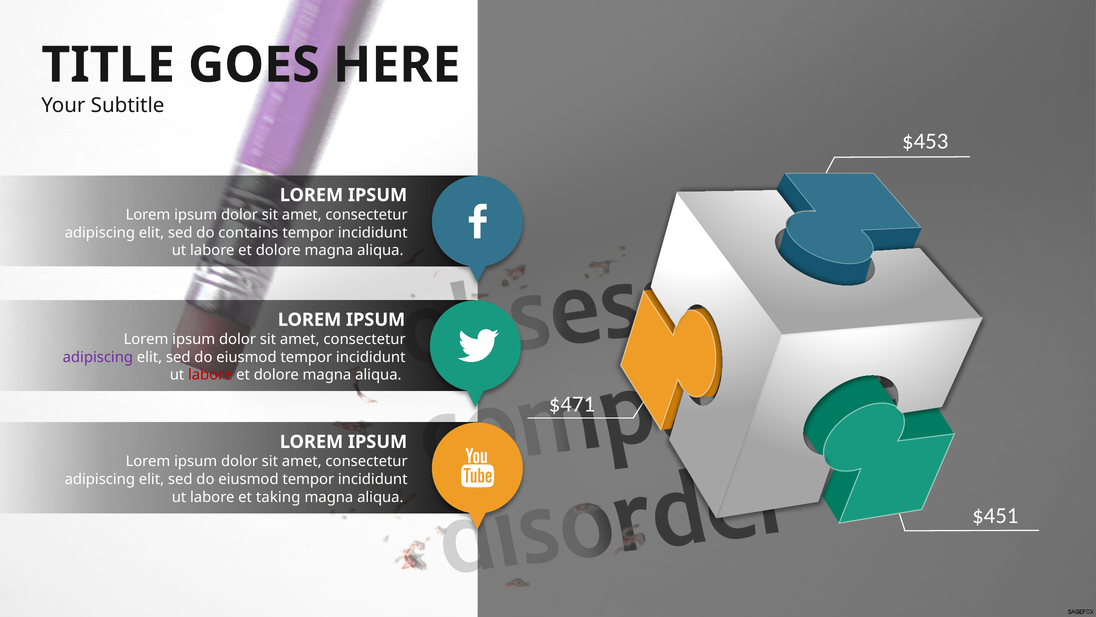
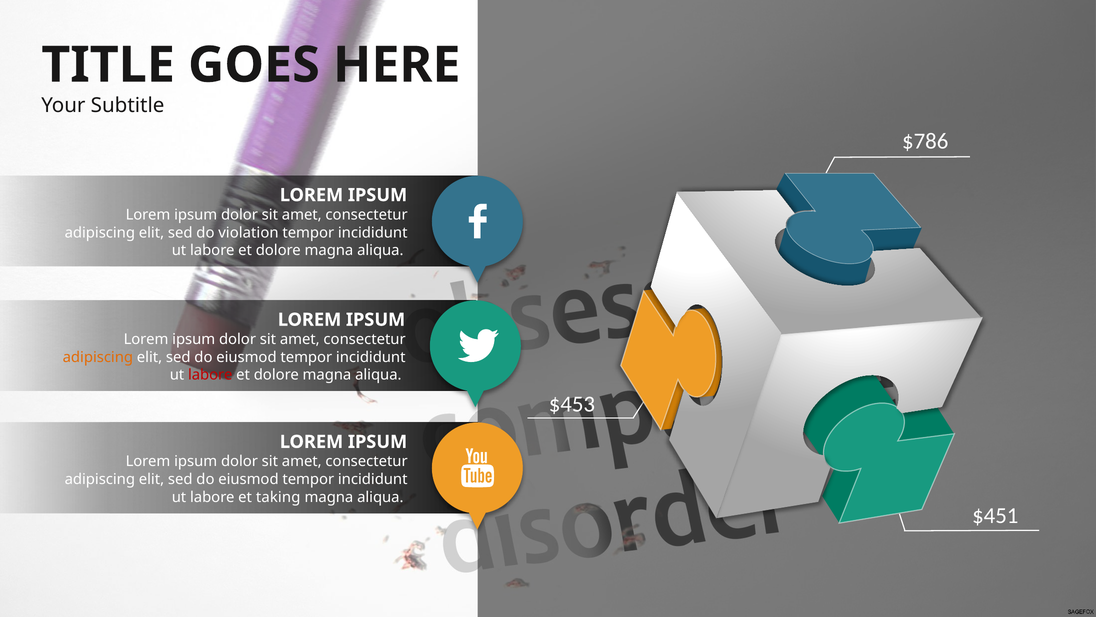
$453: $453 -> $786 (925, 141)
contains: contains -> violation (248, 232)
adipiscing colour: purple -> orange (98, 357)
$471: $471 -> $453 (572, 404)
